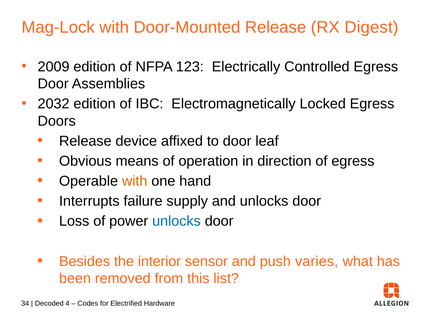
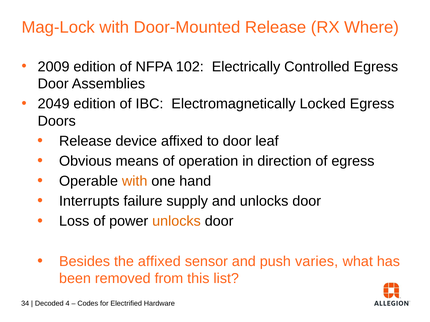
Digest: Digest -> Where (372, 28)
123: 123 -> 102 (190, 67)
2032: 2032 -> 2049 (54, 104)
unlocks colour: blue -> orange (176, 222)
the interior: interior -> affixed (159, 262)
